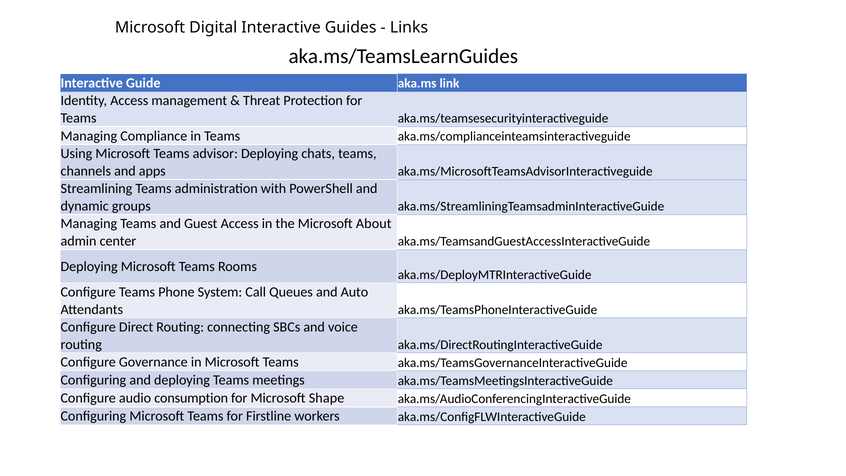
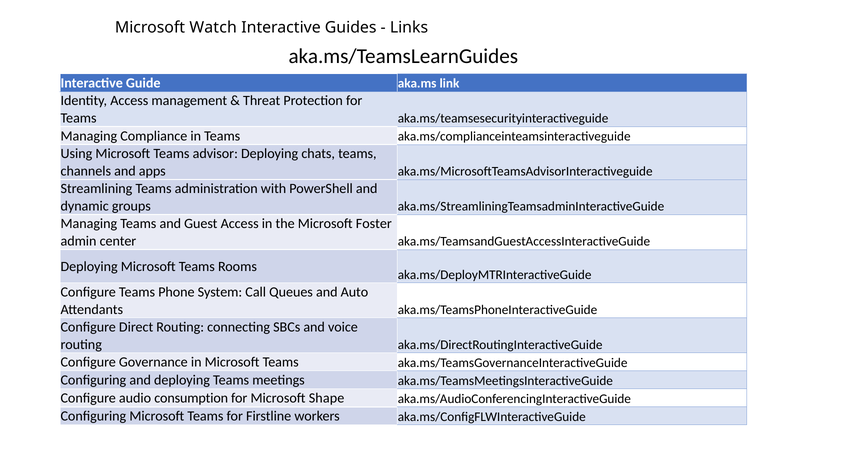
Digital: Digital -> Watch (213, 28)
About: About -> Foster (374, 224)
